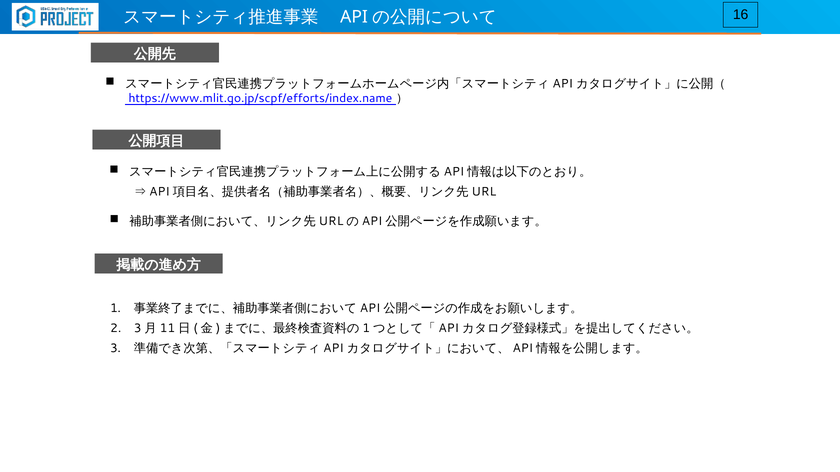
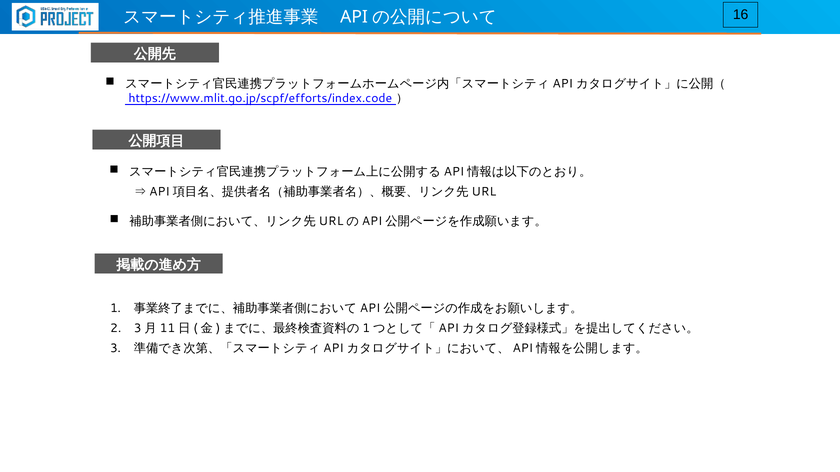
https://www.mlit.go.jp/scpf/efforts/index.name: https://www.mlit.go.jp/scpf/efforts/index.name -> https://www.mlit.go.jp/scpf/efforts/index.code (260, 98)
